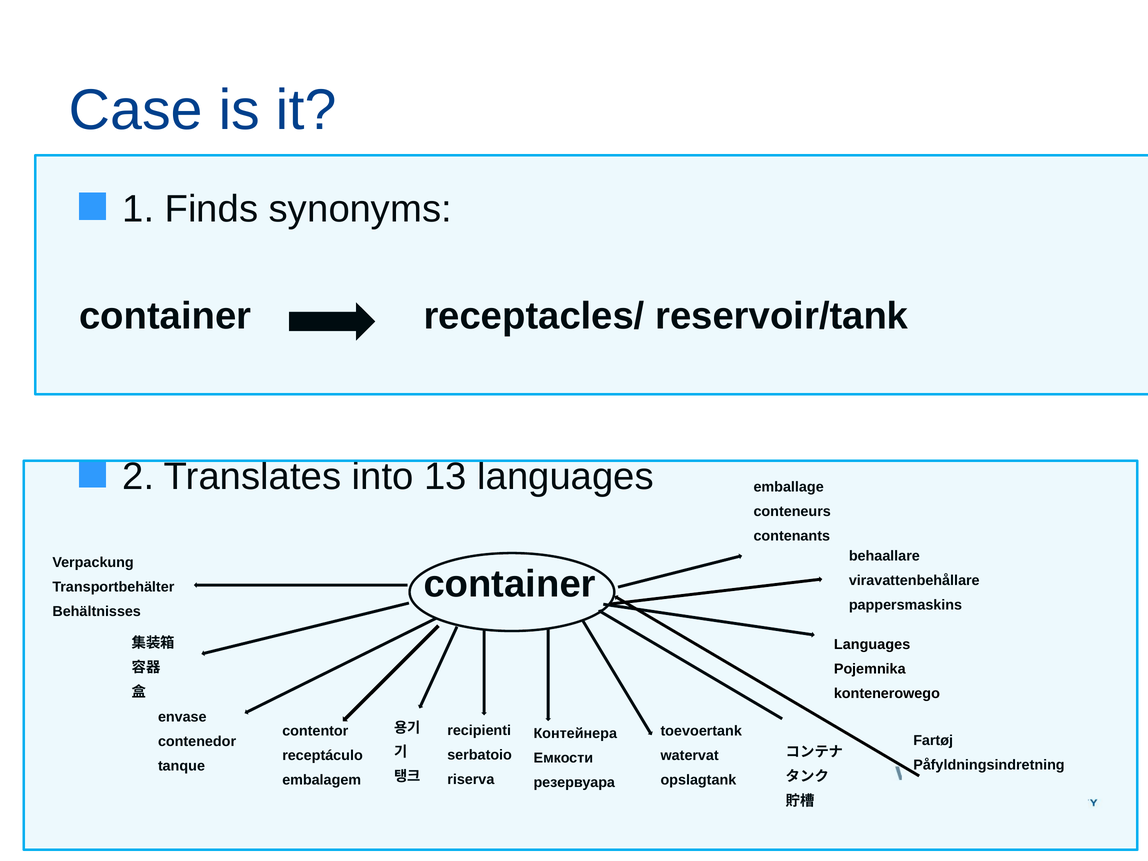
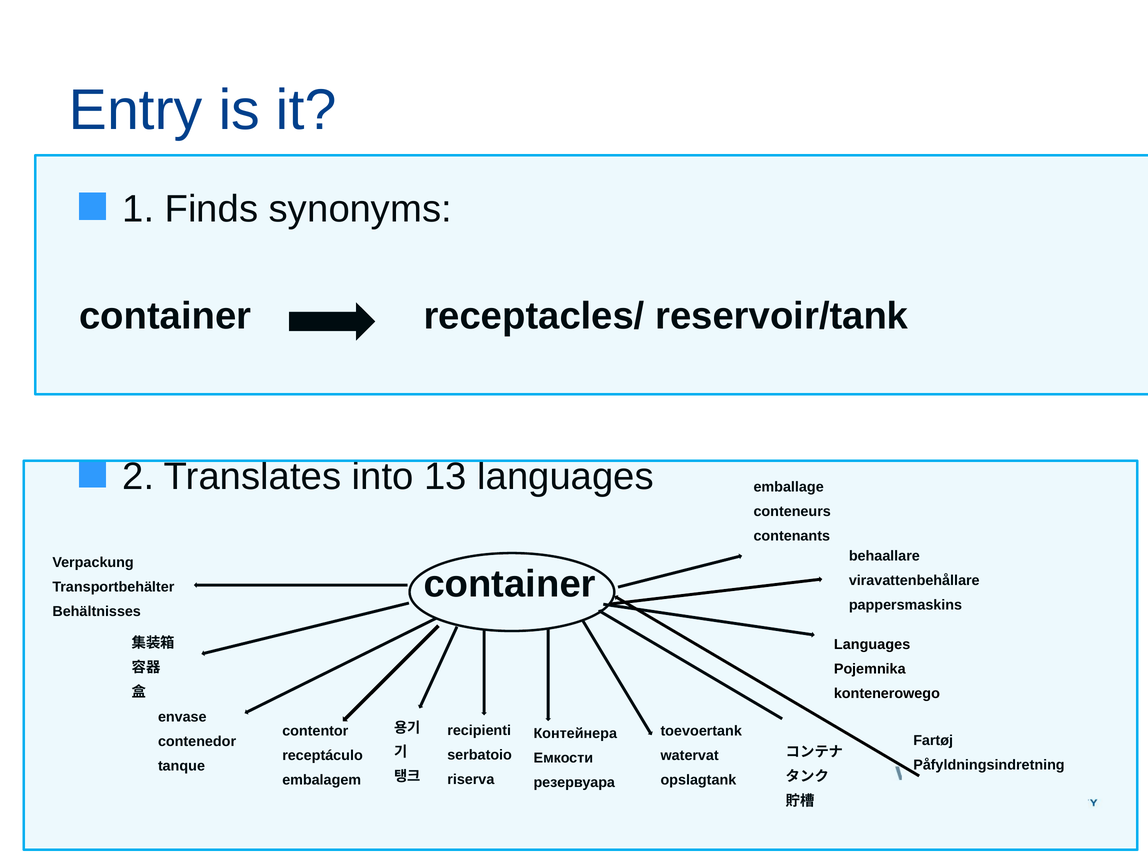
Case: Case -> Entry (136, 110)
